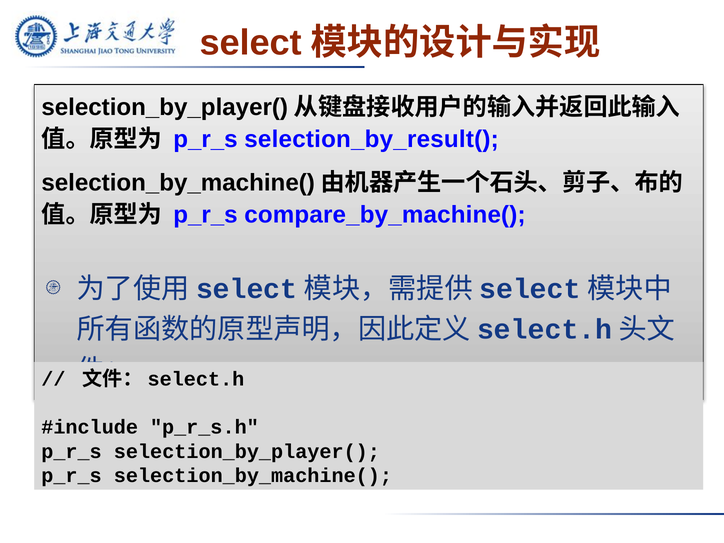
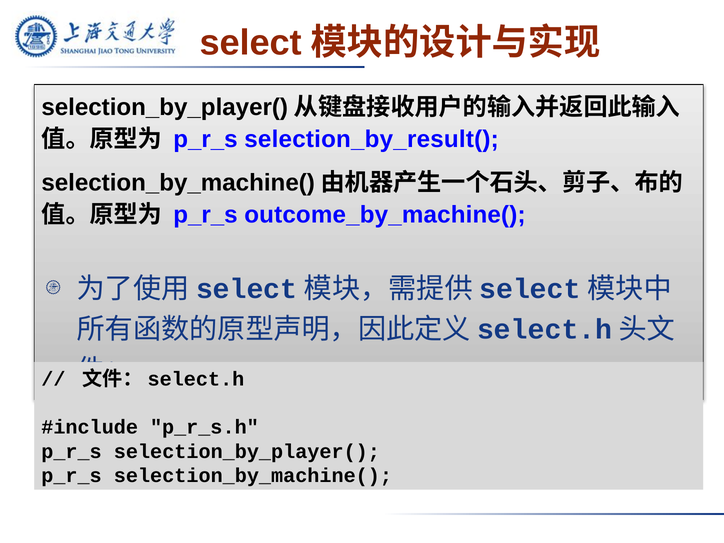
compare_by_machine(: compare_by_machine( -> outcome_by_machine( (385, 215)
